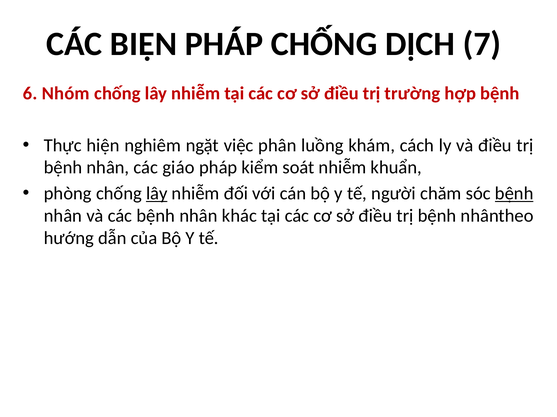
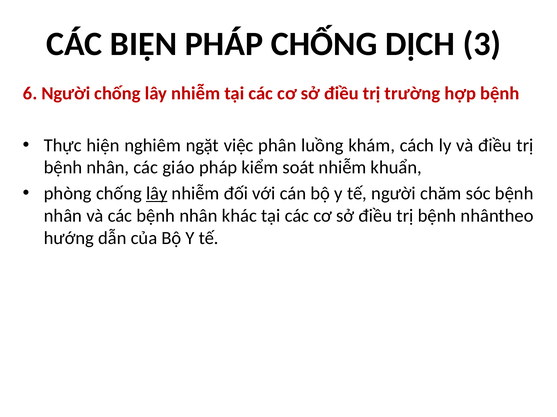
7: 7 -> 3 (482, 44)
6 Nhóm: Nhóm -> Người (66, 94)
bệnh underline: present -> none (514, 194)
